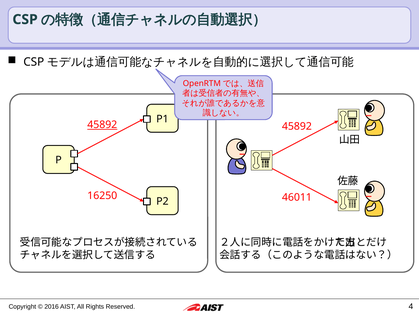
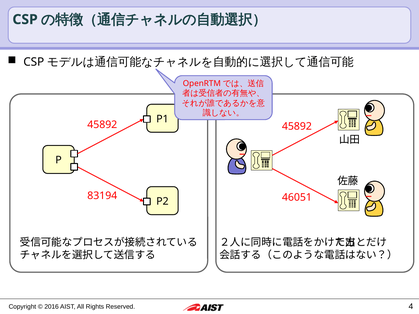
45892 underline: present -> none (102, 125)
16250: 16250 -> 83194 (102, 196)
46011: 46011 -> 46051 (297, 198)
